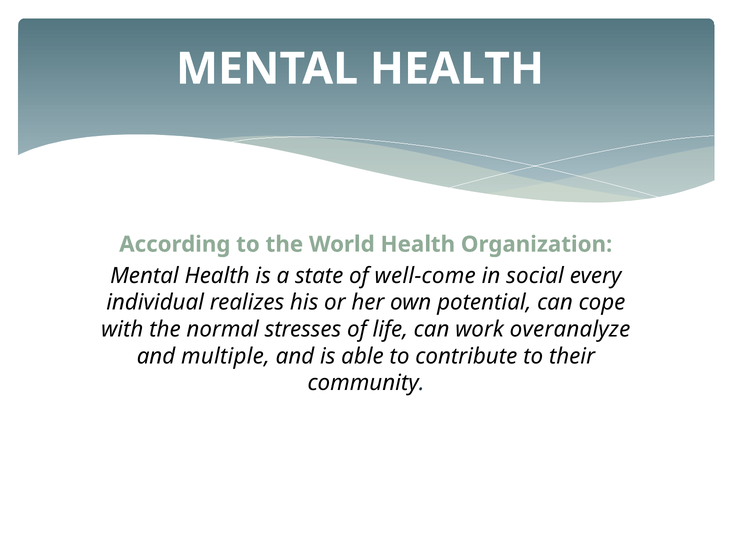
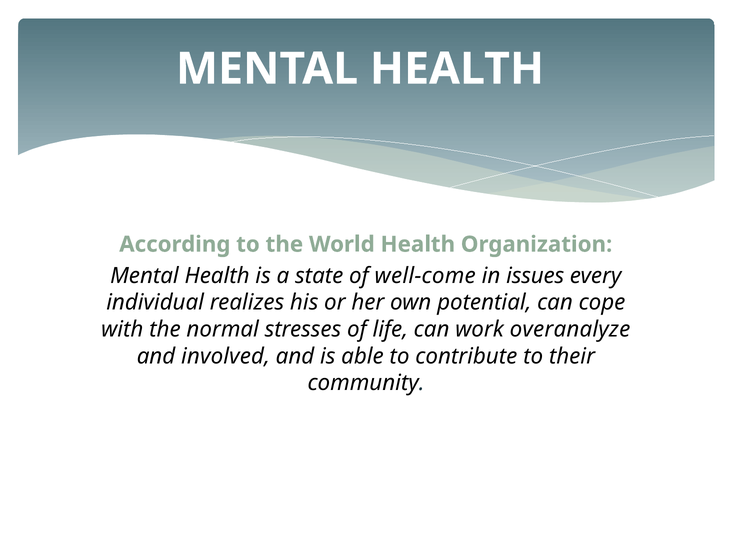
social: social -> issues (535, 276)
multiple: multiple -> involved (225, 356)
